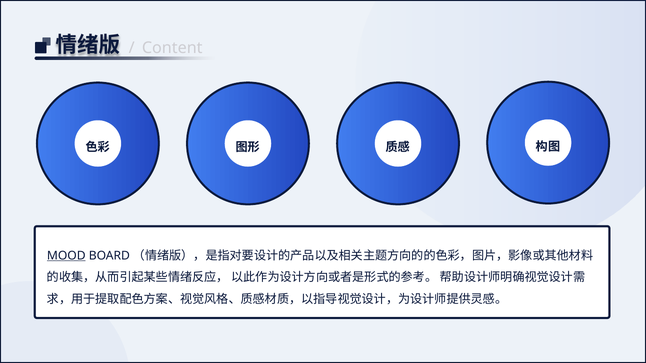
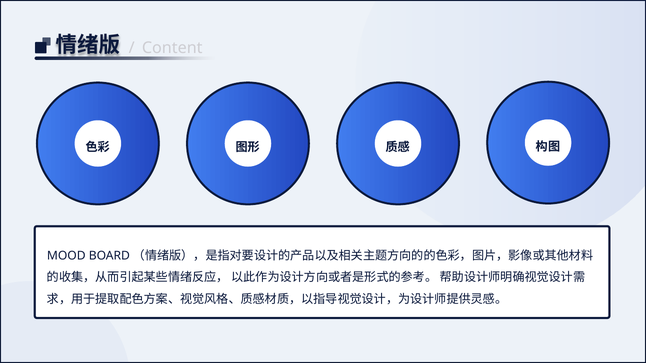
MOOD underline: present -> none (66, 256)
